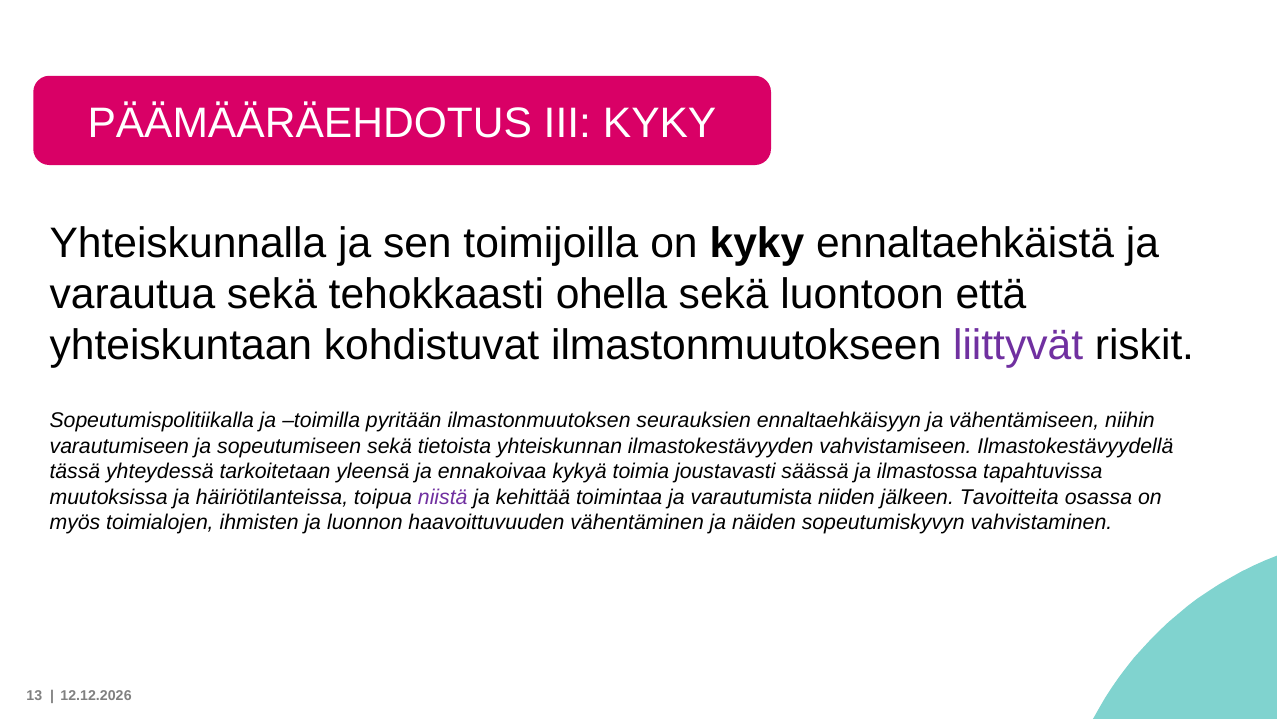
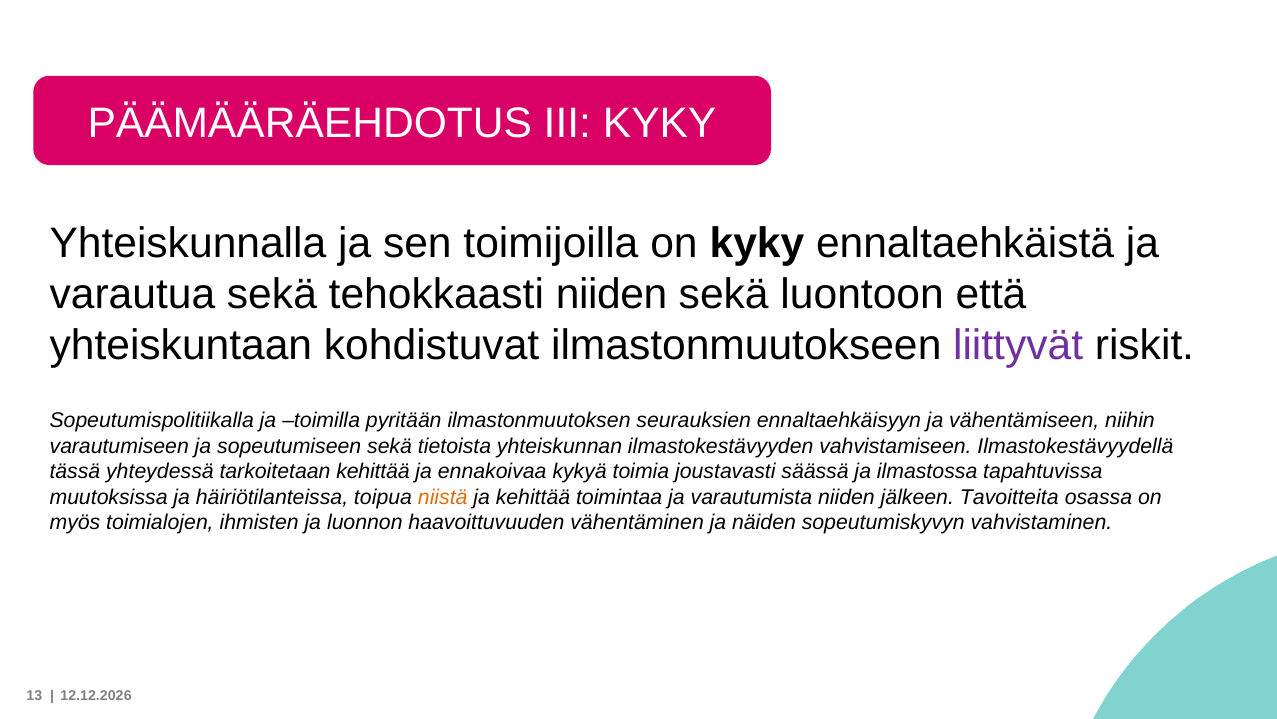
tehokkaasti ohella: ohella -> niiden (612, 294)
tarkoitetaan yleensä: yleensä -> kehittää (373, 471)
niistä colour: purple -> orange (443, 497)
